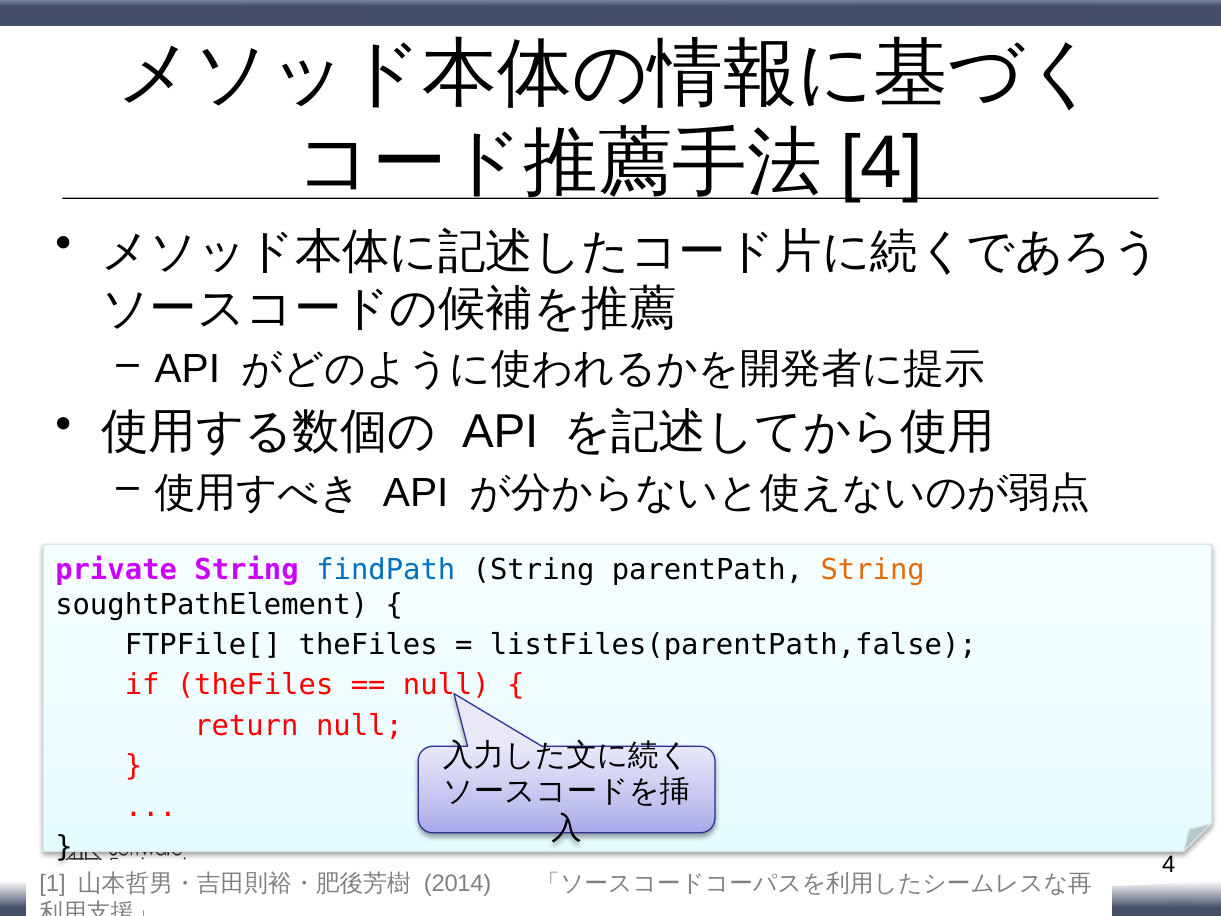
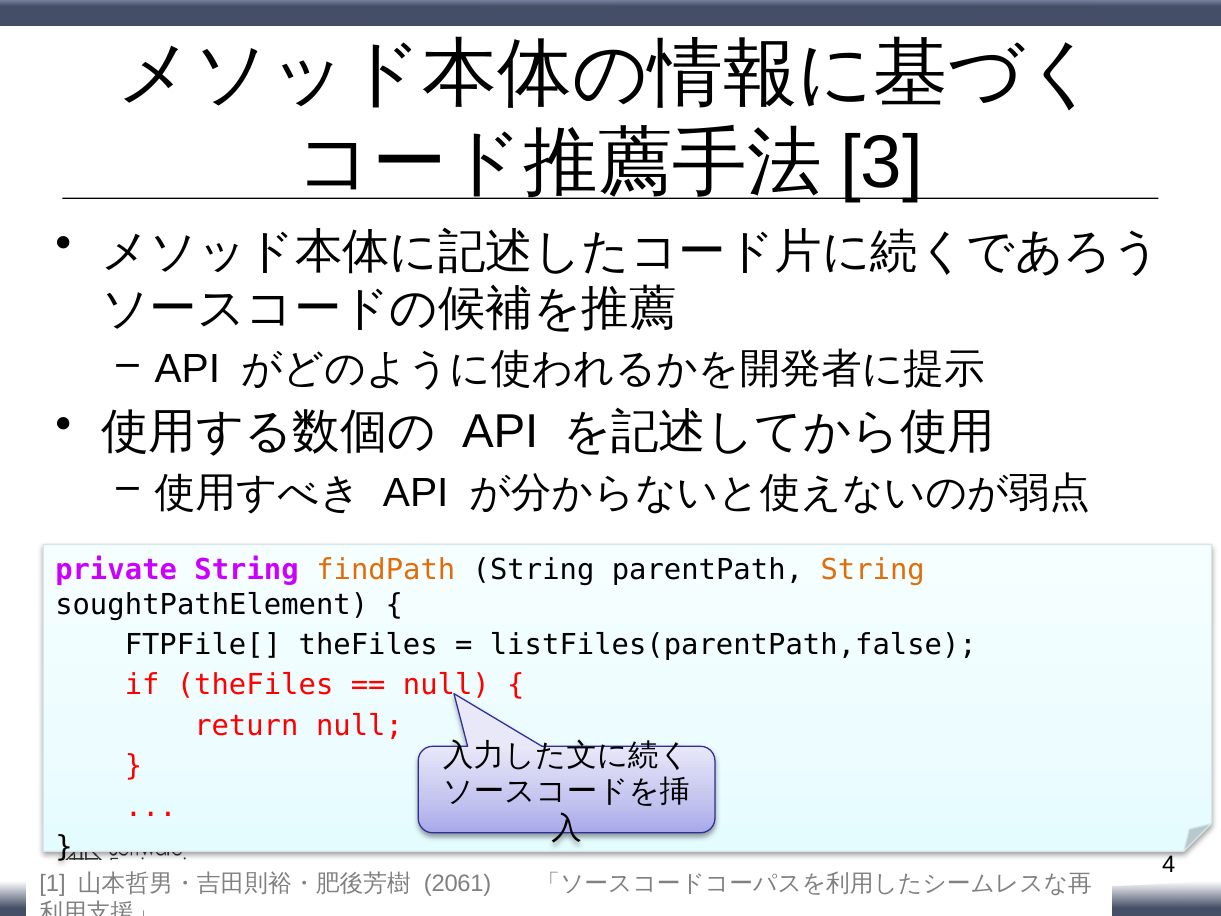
4: 4 -> 3 (882, 163)
findPath colour: blue -> orange (386, 570)
2014: 2014 -> 2061 (458, 884)
